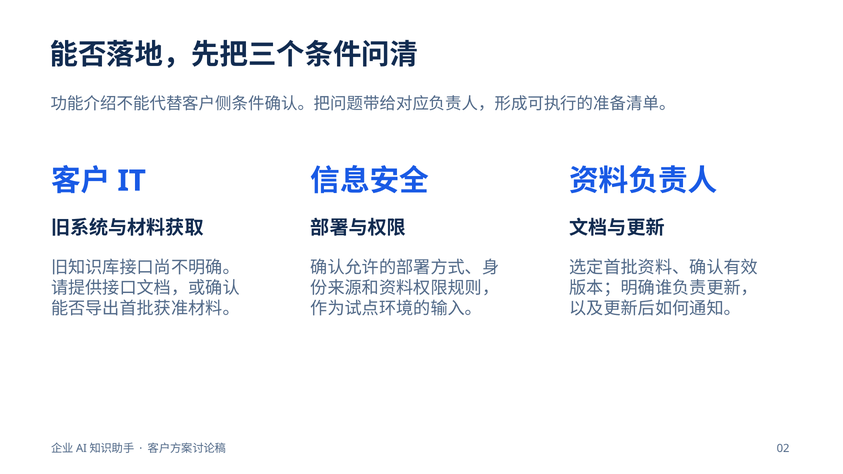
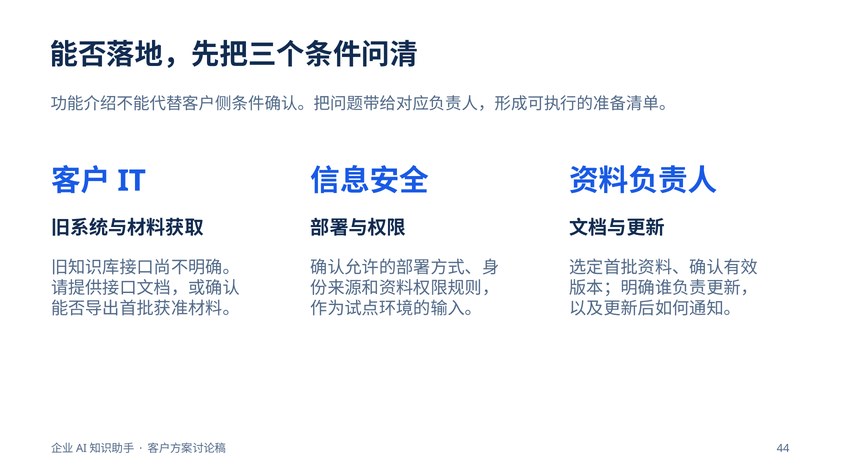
02: 02 -> 44 (783, 449)
